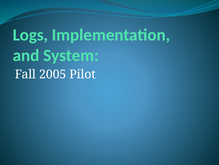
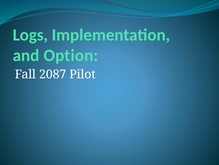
System: System -> Option (71, 55)
2005: 2005 -> 2087 (53, 74)
